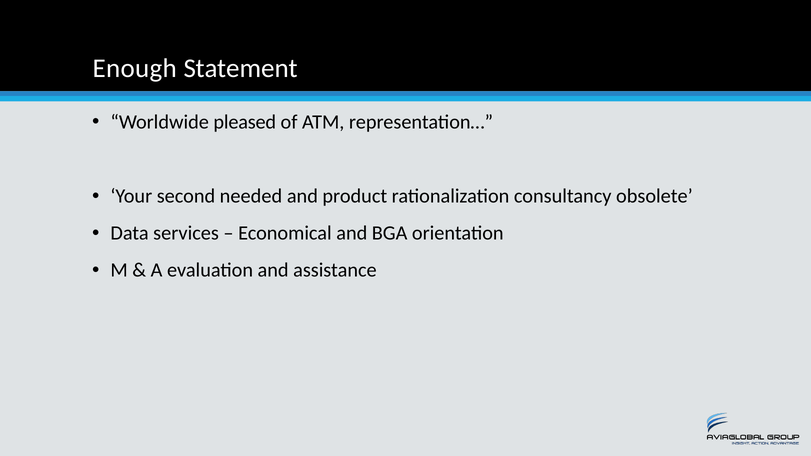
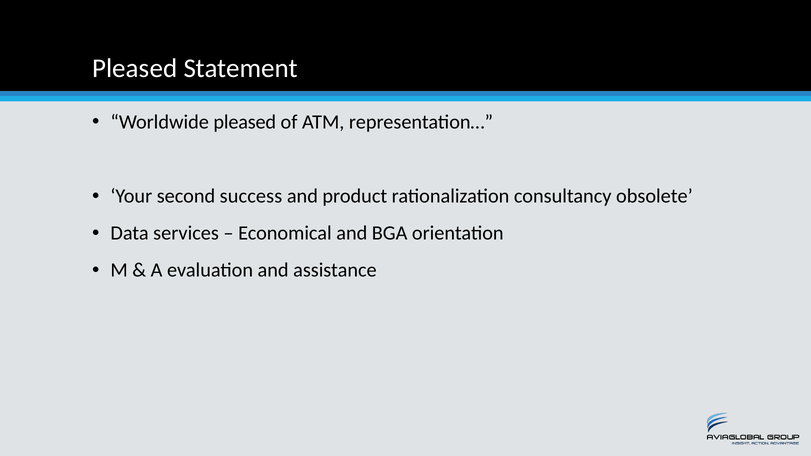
Enough: Enough -> Pleased (135, 68)
needed: needed -> success (251, 196)
